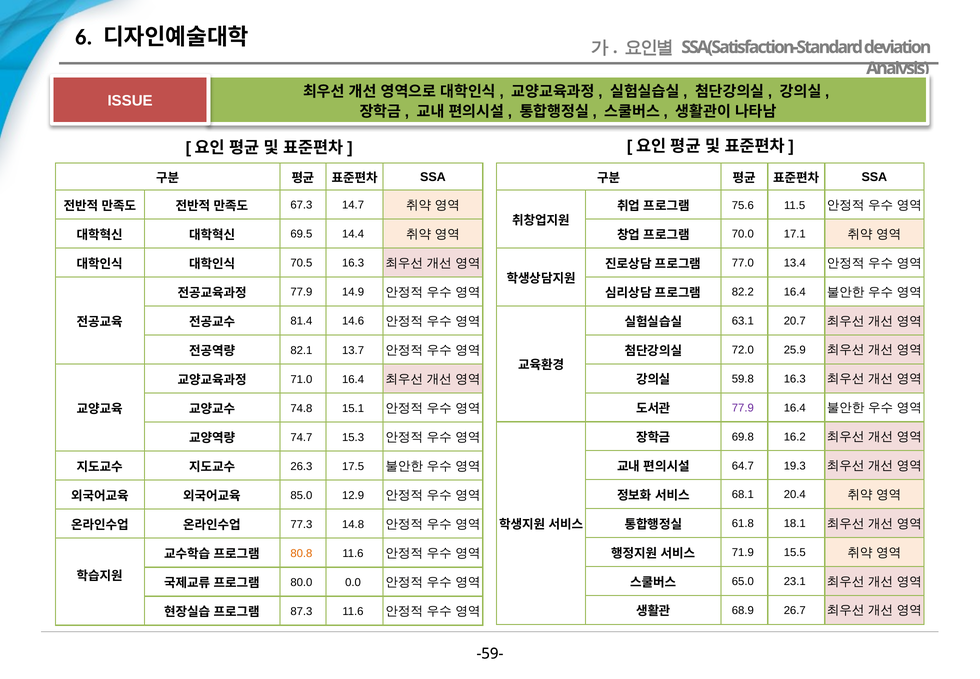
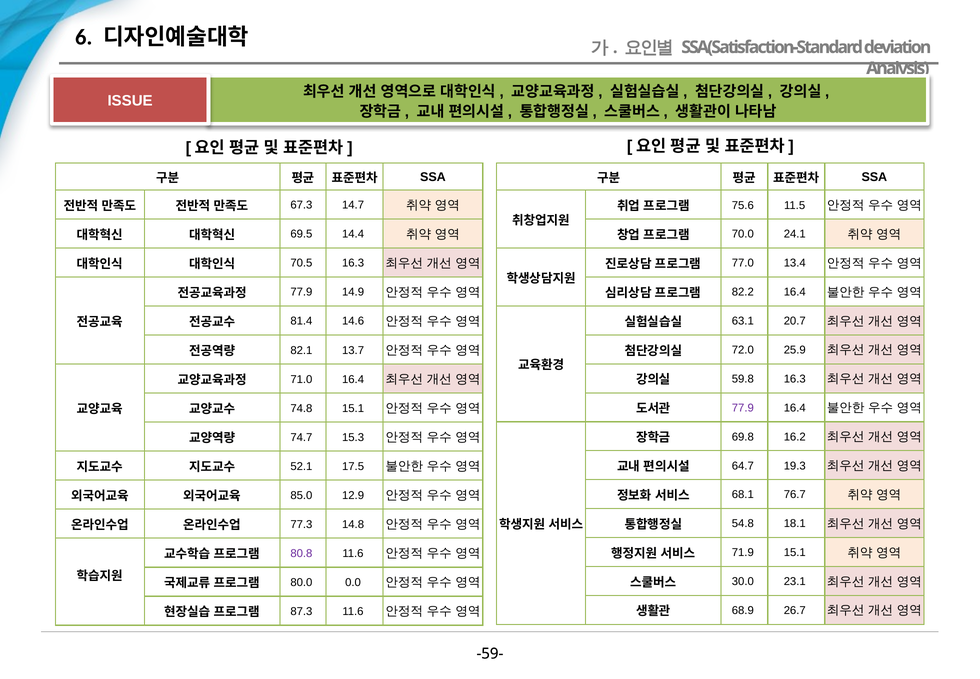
17.1: 17.1 -> 24.1 (795, 234)
26.3: 26.3 -> 52.1 (301, 466)
20.4: 20.4 -> 76.7 (795, 494)
61.8: 61.8 -> 54.8 (743, 523)
71.9 15.5: 15.5 -> 15.1 (795, 552)
80.8 colour: orange -> purple (301, 553)
65.0: 65.0 -> 30.0 (743, 581)
